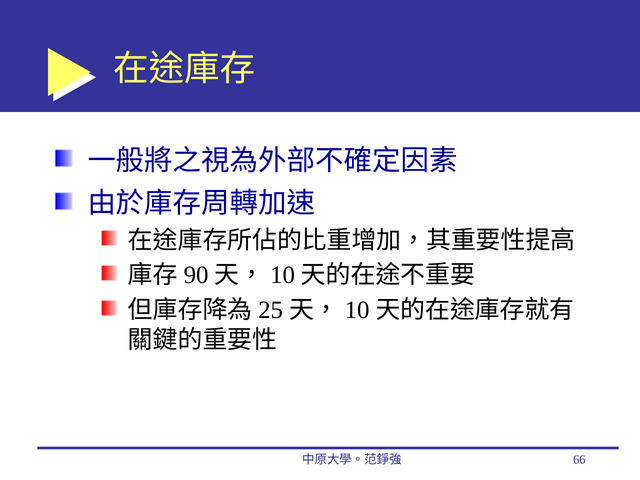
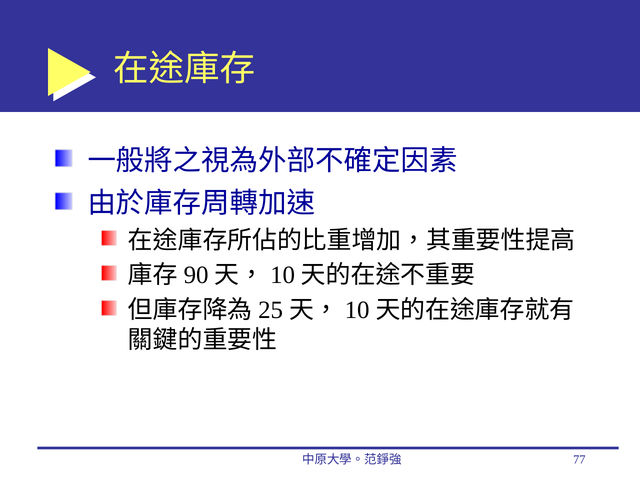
66: 66 -> 77 (579, 460)
